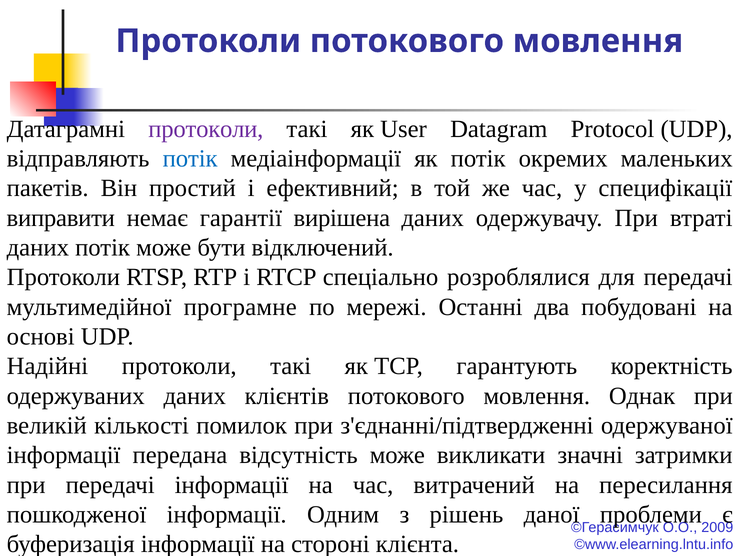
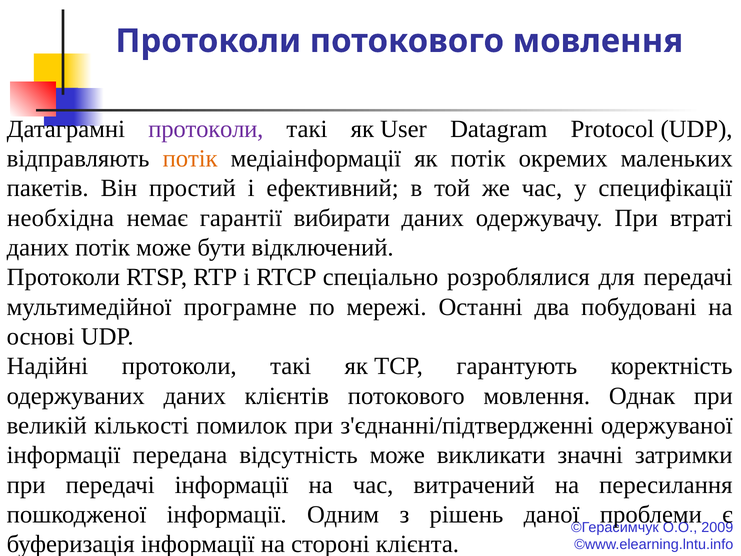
потік colour: blue -> orange (190, 159)
виправити: виправити -> необхідна (61, 218)
вирішена: вирішена -> вибирати (342, 218)
